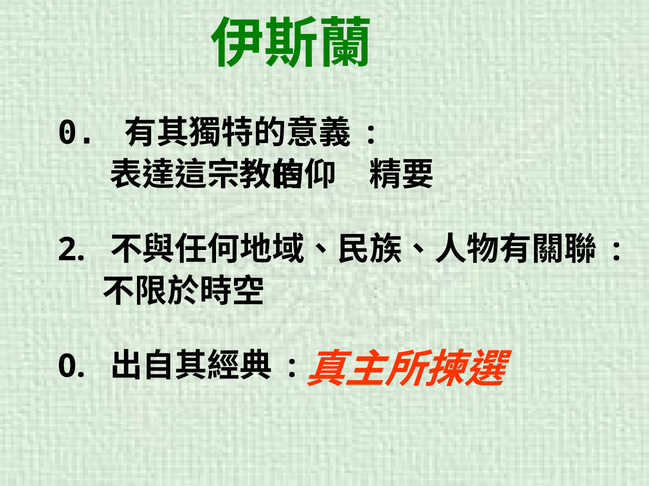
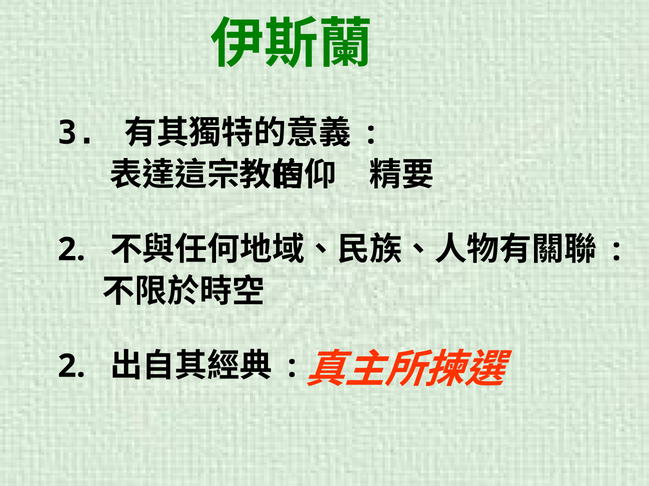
0: 0 -> 3 (77, 133)
0: 0 -> 2 (72, 367)
